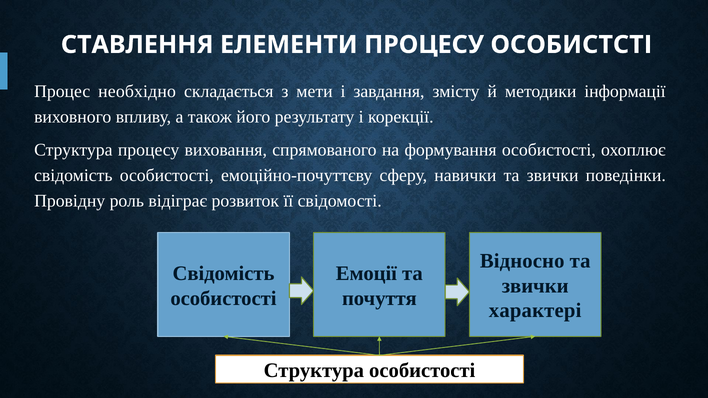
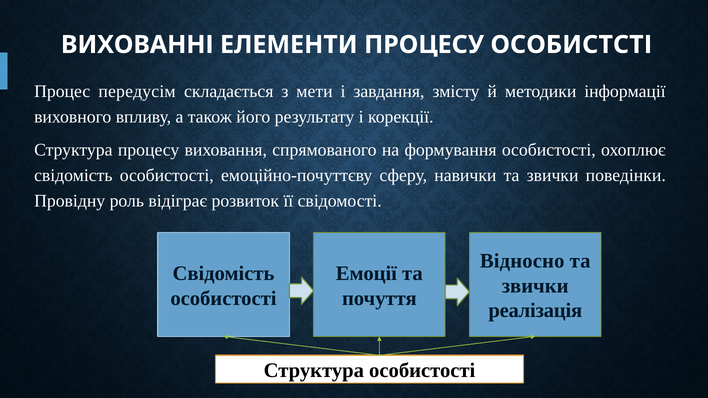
СТАВЛЕННЯ: СТАВЛЕННЯ -> ВИХОВАННІ (137, 45)
необхідно: необхідно -> передусім (137, 91)
характері: характері -> реалізація (535, 311)
